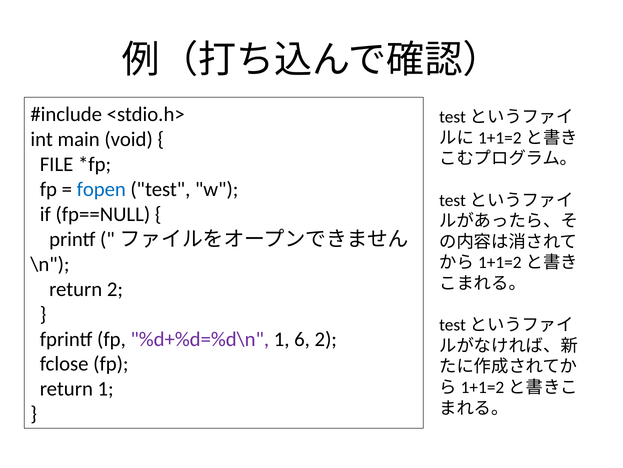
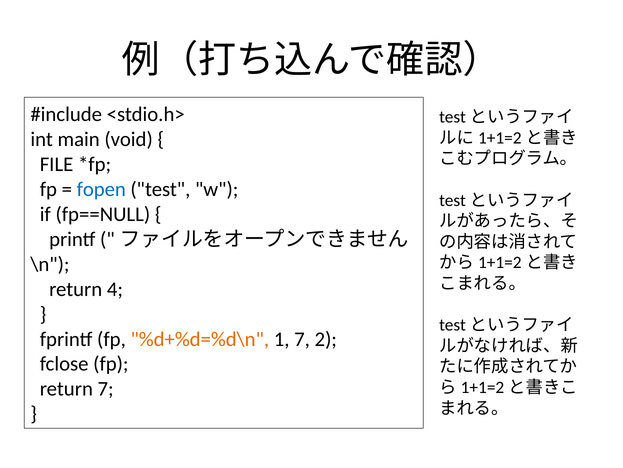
return 2: 2 -> 4 (115, 289)
%d+%d=%d\n colour: purple -> orange (200, 339)
1 6: 6 -> 7 (302, 339)
return 1: 1 -> 7 (106, 388)
